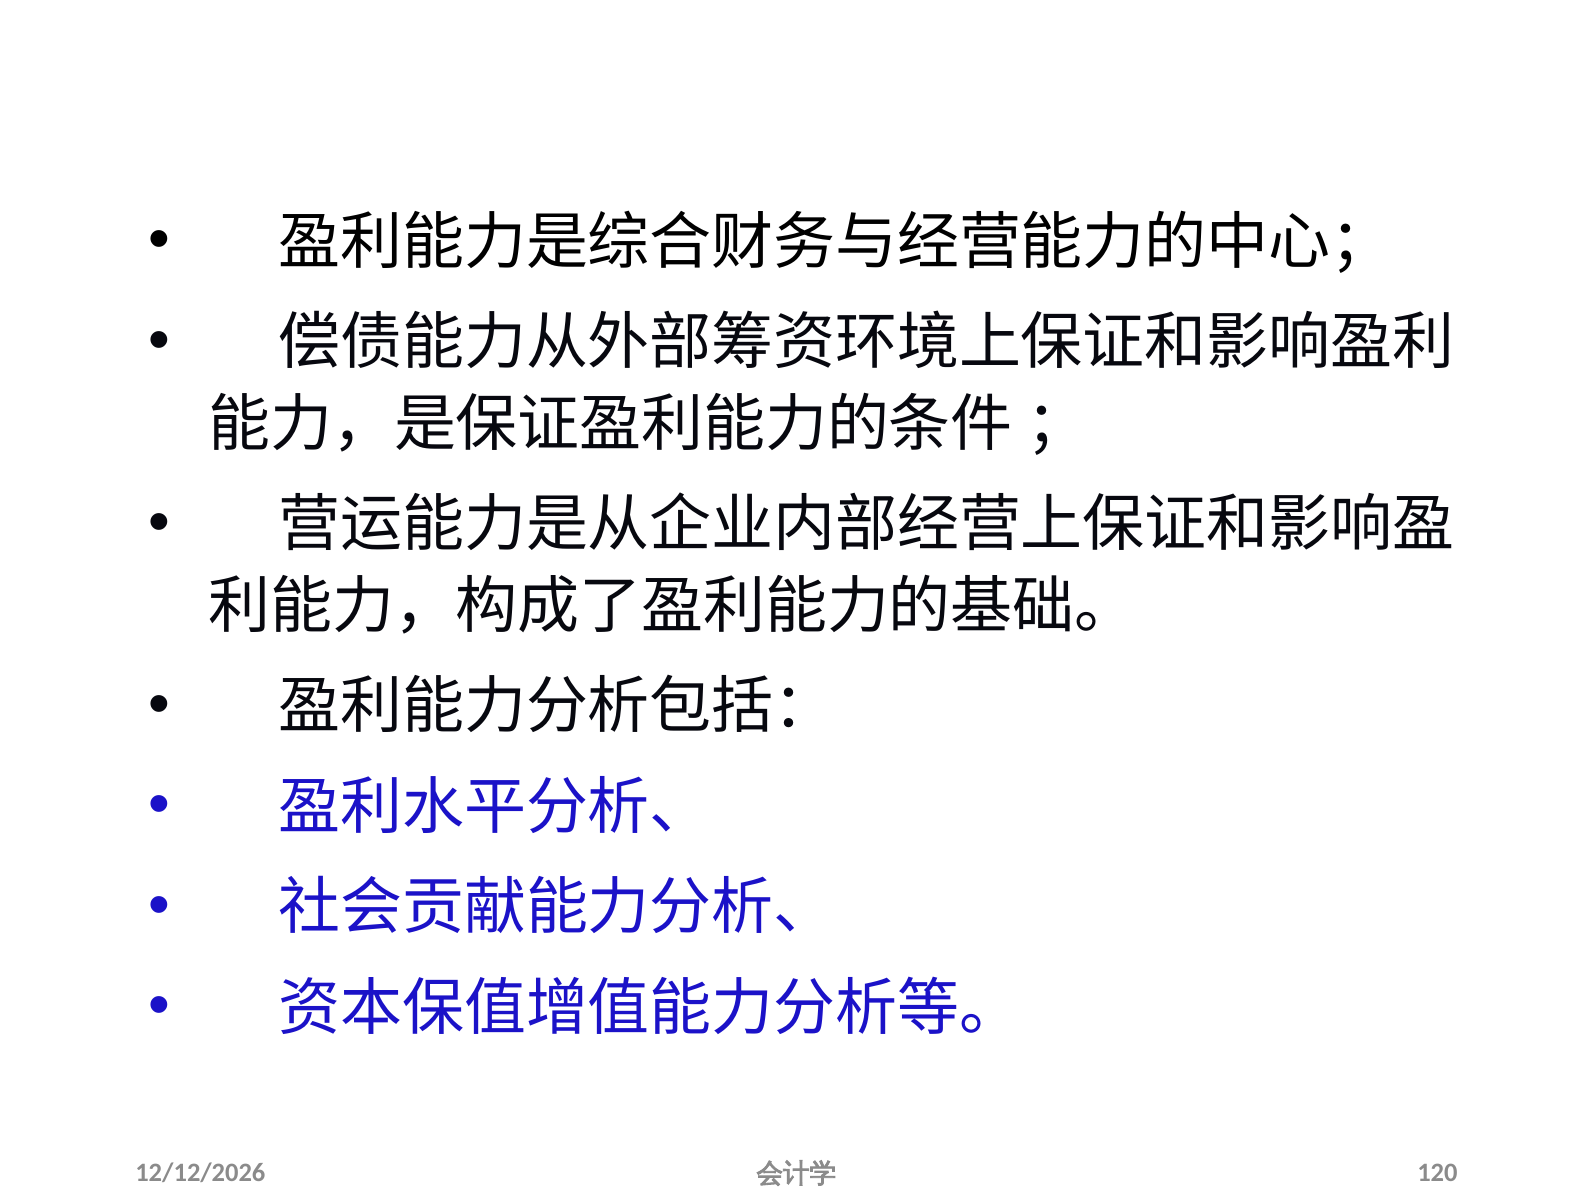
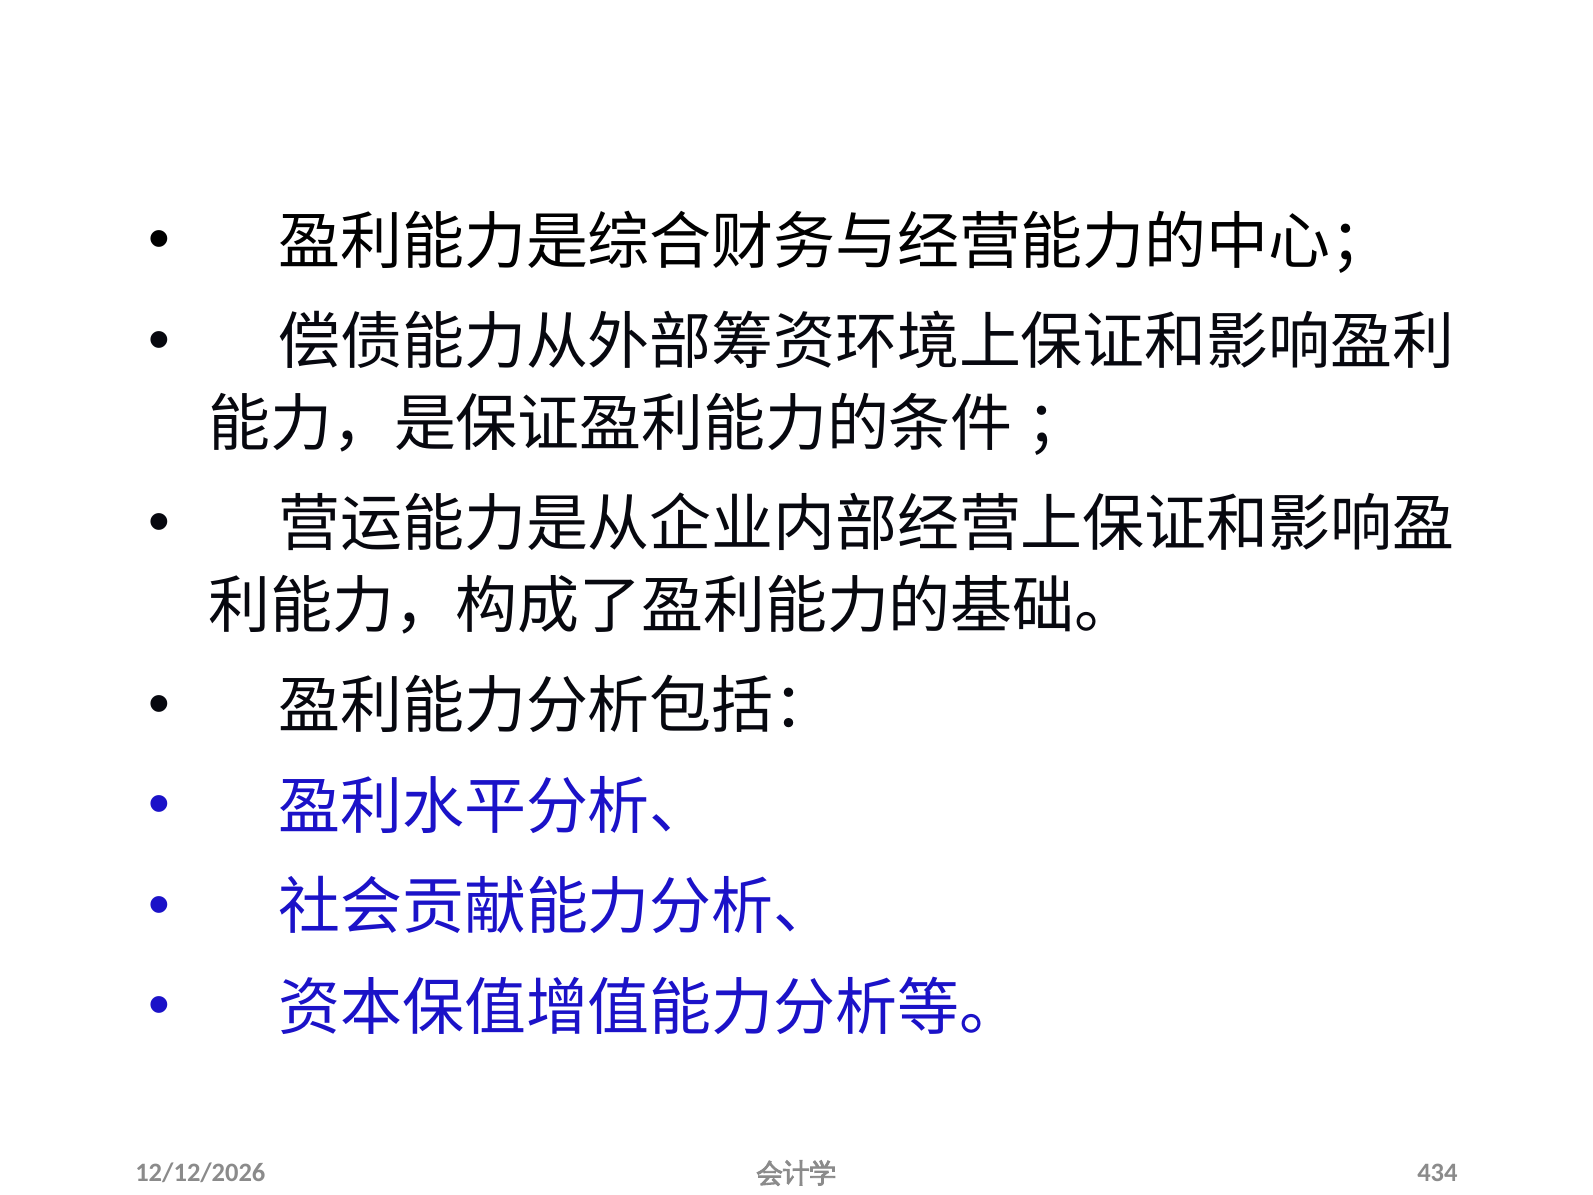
120: 120 -> 434 (1437, 1173)
